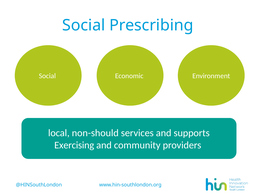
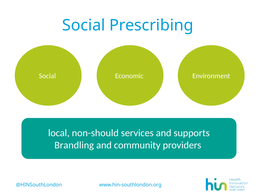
Exercising: Exercising -> Brandling (74, 145)
